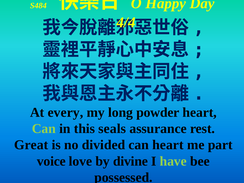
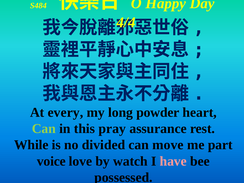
seals: seals -> pray (112, 129)
Great: Great -> While (31, 145)
can heart: heart -> move (168, 145)
divine: divine -> watch (130, 161)
have colour: light green -> pink (173, 161)
